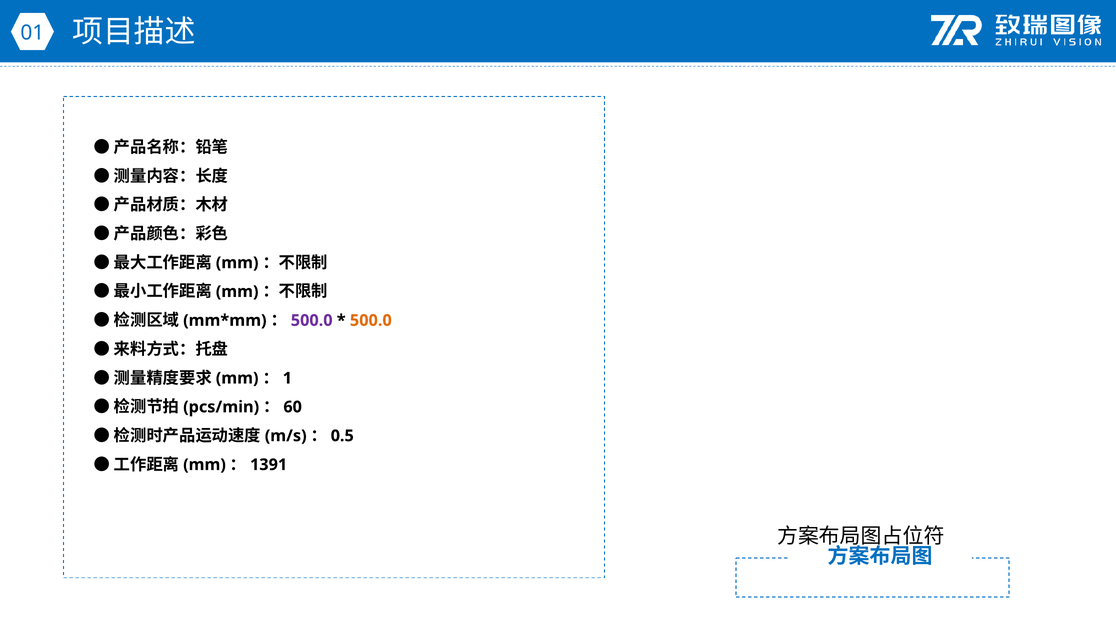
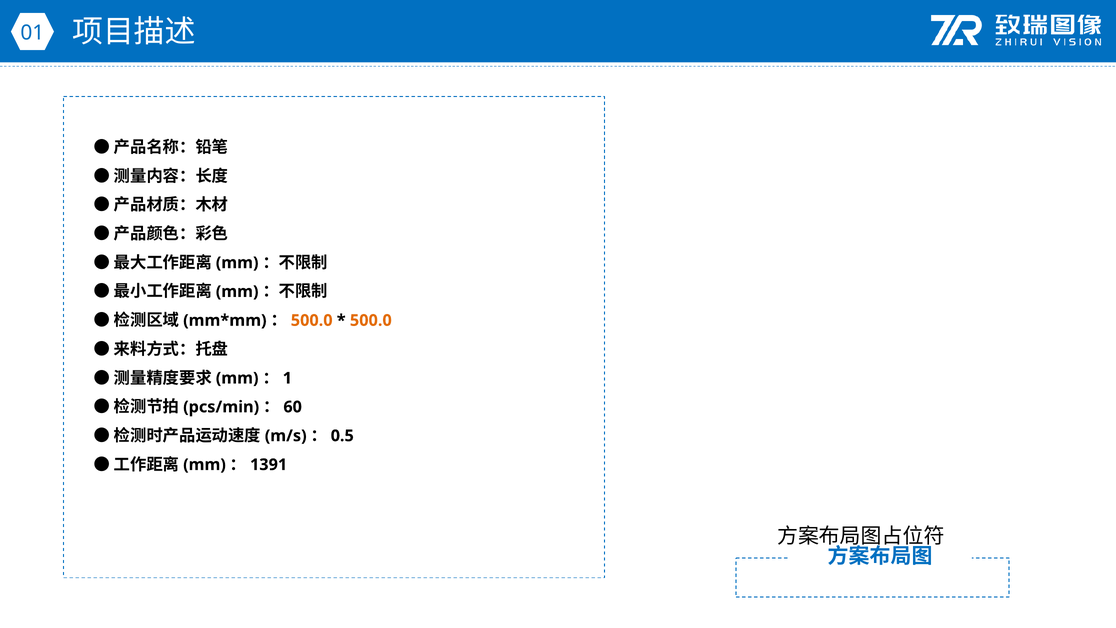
500.0 colour: purple -> orange (312, 320)
